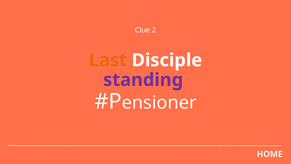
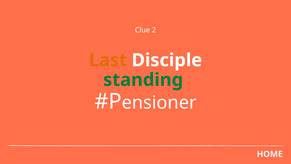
standing colour: purple -> green (143, 80)
